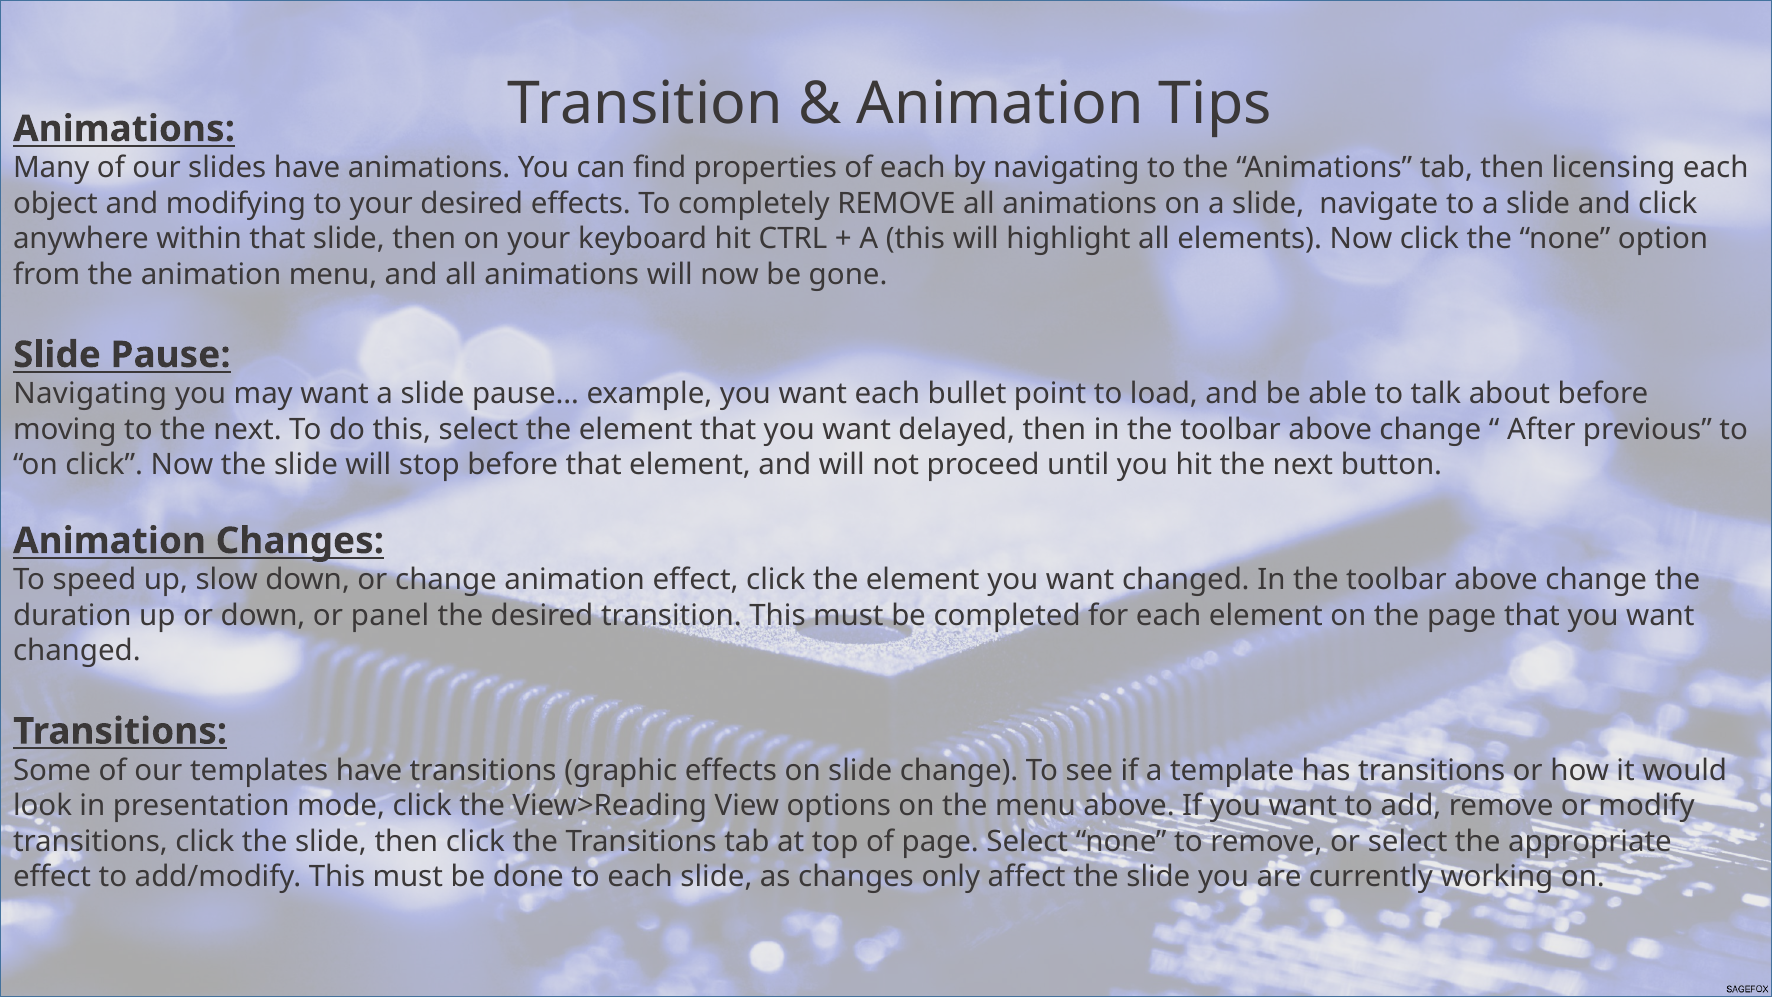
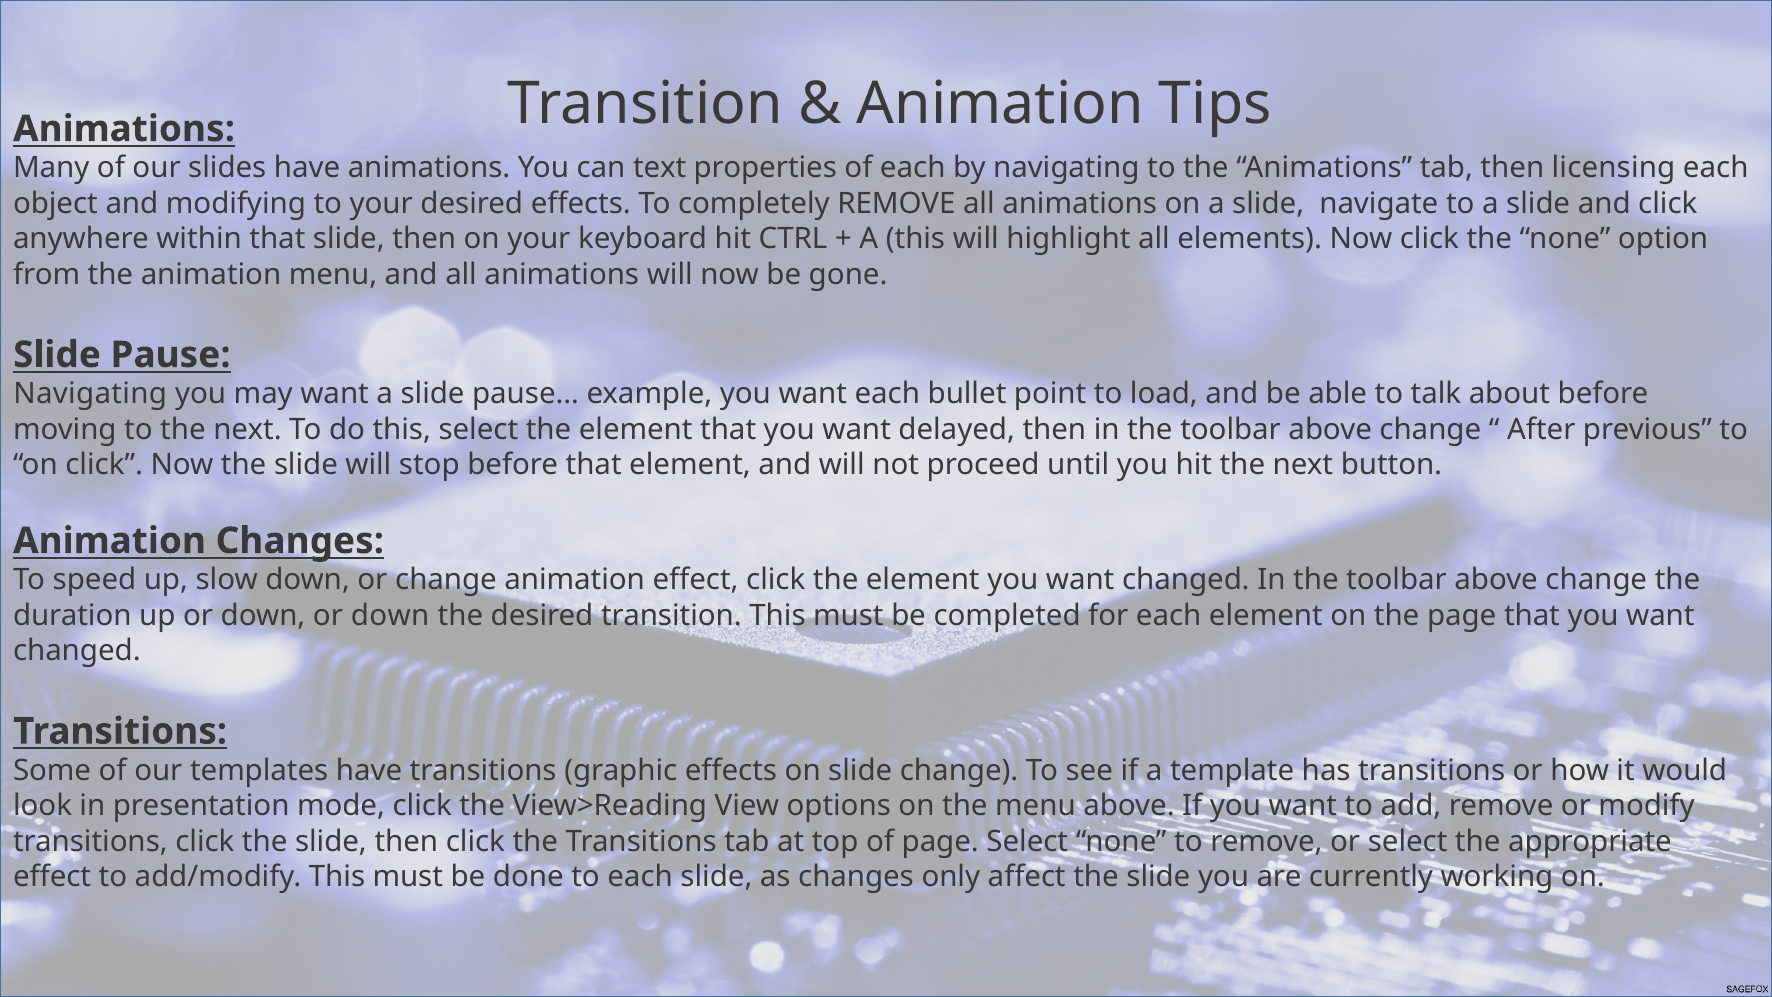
find: find -> text (660, 168)
down or panel: panel -> down (390, 616)
